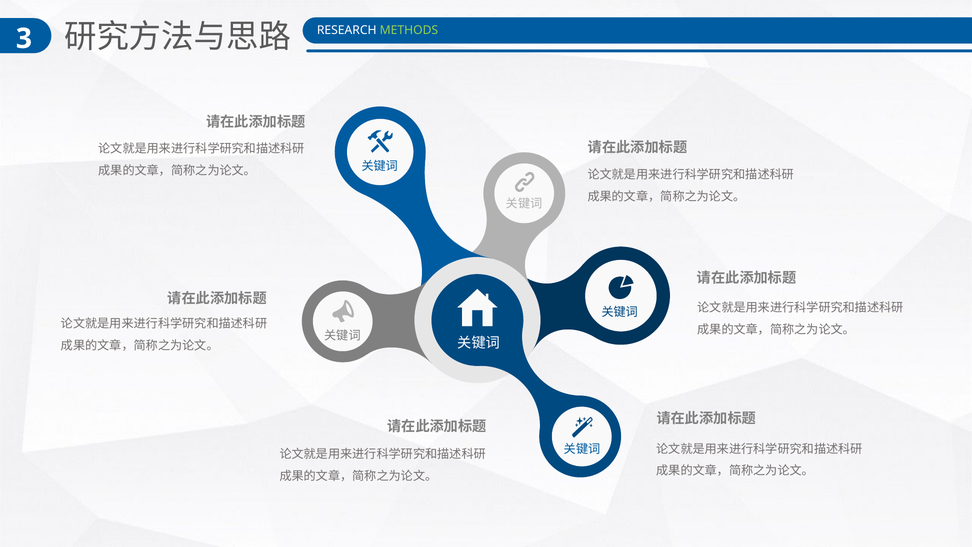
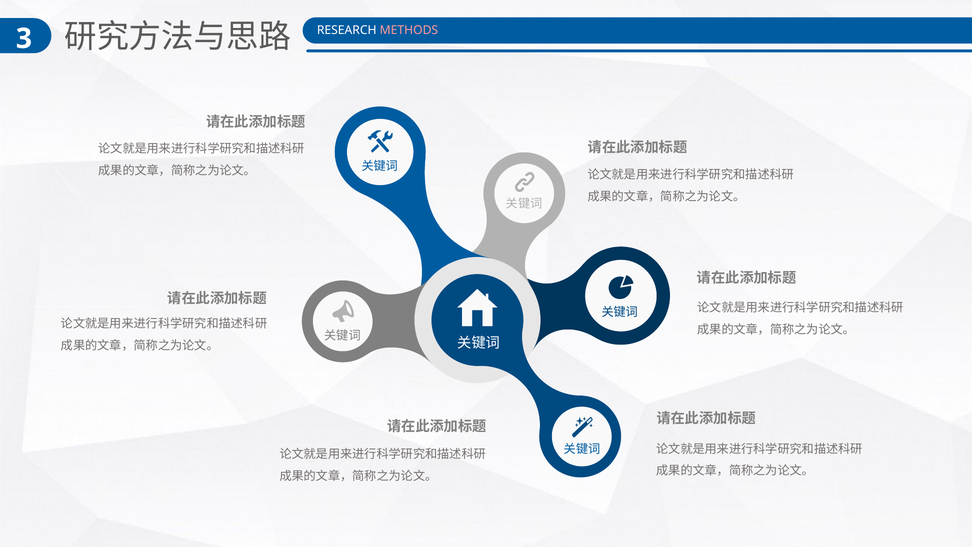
METHODS colour: light green -> pink (409, 30)
